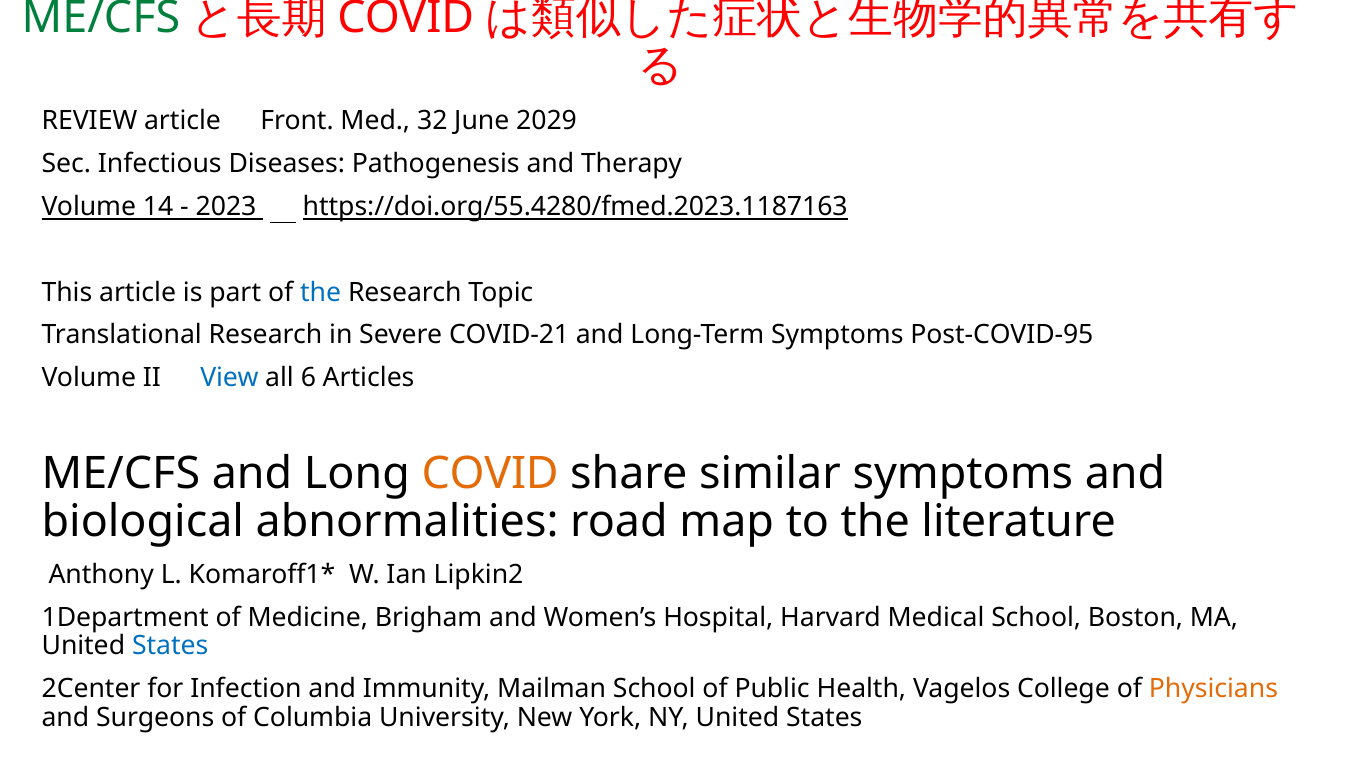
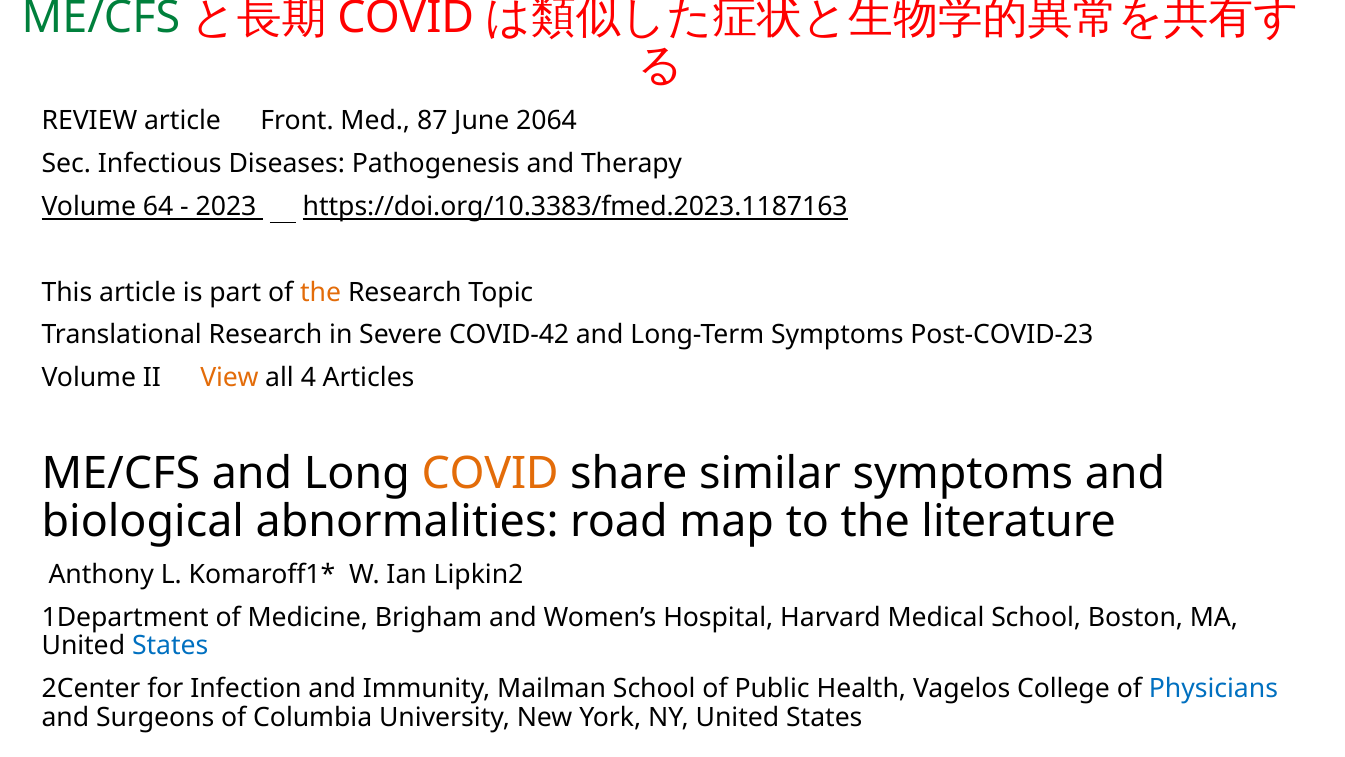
32: 32 -> 87 (432, 121)
2029: 2029 -> 2064 (547, 121)
14: 14 -> 64 (158, 207)
https://doi.org/55.4280/fmed.2023.1187163: https://doi.org/55.4280/fmed.2023.1187163 -> https://doi.org/10.3383/fmed.2023.1187163 (575, 207)
the colour: blue -> orange (321, 292)
COVID-21: COVID-21 -> COVID-42 (509, 335)
Post-COVID-95: Post-COVID-95 -> Post-COVID-23 (1002, 335)
View colour: blue -> orange (229, 378)
6: 6 -> 4 (308, 378)
Physicians colour: orange -> blue (1213, 688)
